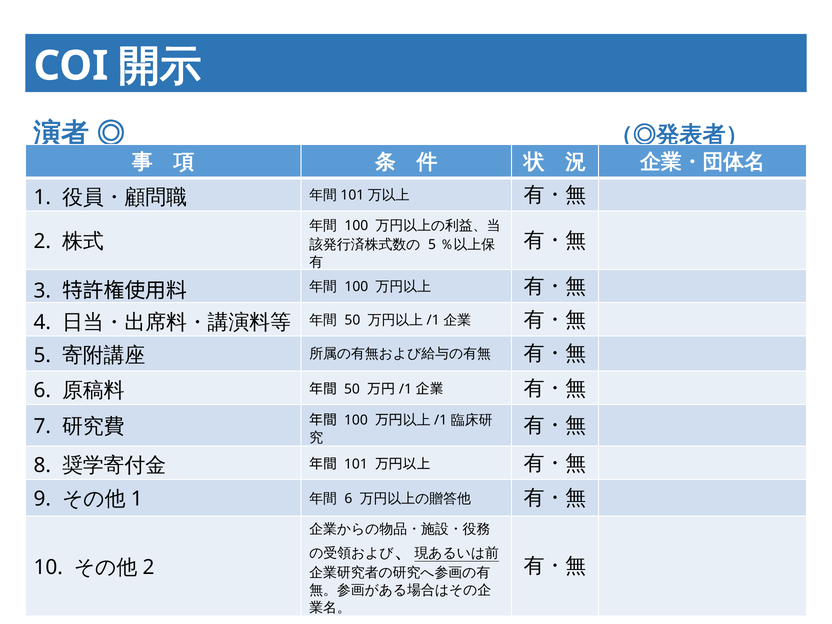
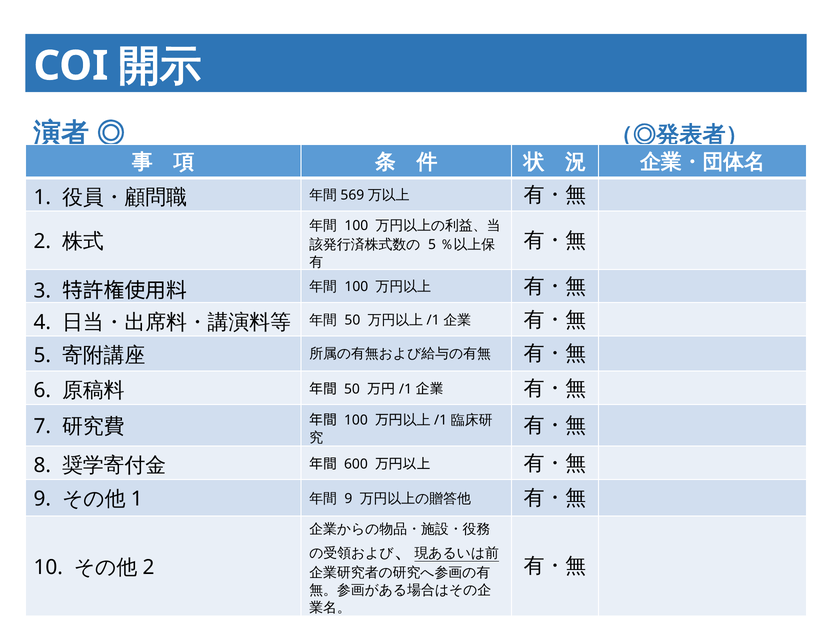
101: 101 -> 569 (352, 195)
101: 101 -> 600 (356, 464)
6: 6 -> 9 (348, 498)
